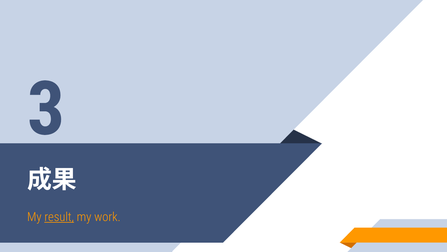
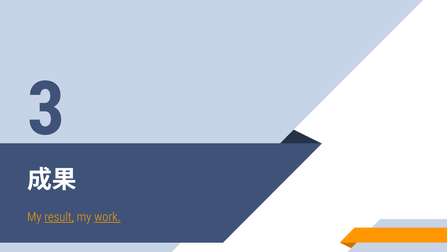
work underline: none -> present (107, 216)
